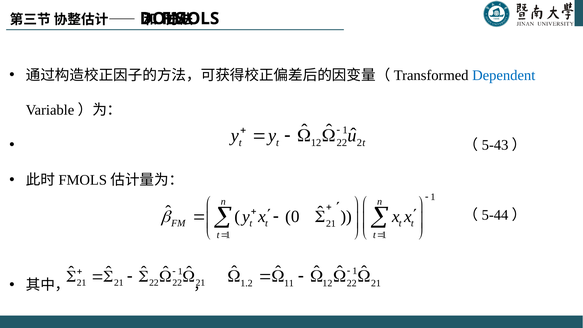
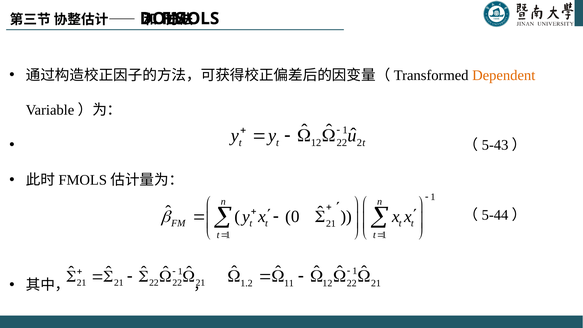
Dependent colour: blue -> orange (504, 75)
